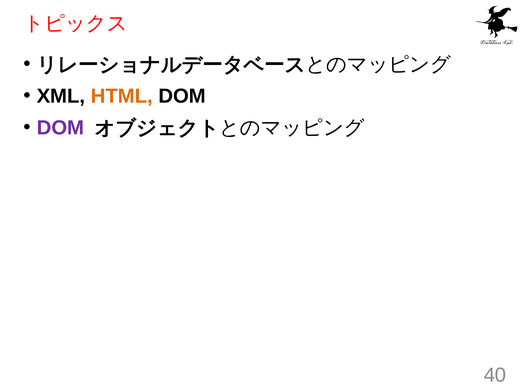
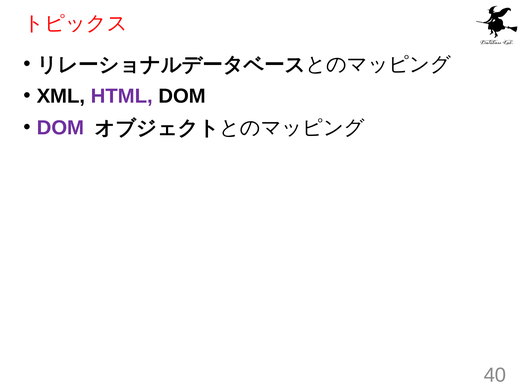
HTML colour: orange -> purple (122, 96)
